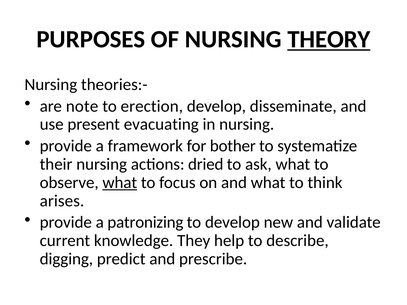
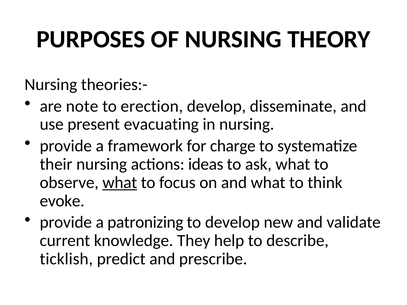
THEORY underline: present -> none (329, 39)
bother: bother -> charge (233, 146)
dried: dried -> ideas (206, 164)
arises: arises -> evoke (62, 201)
digging: digging -> ticklish (66, 259)
